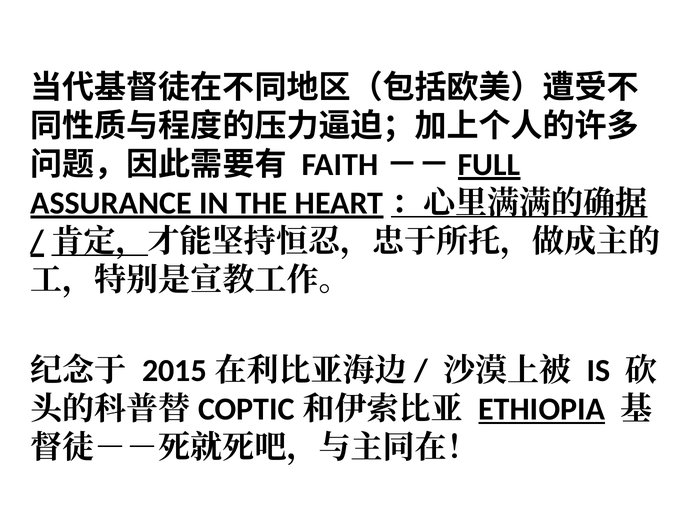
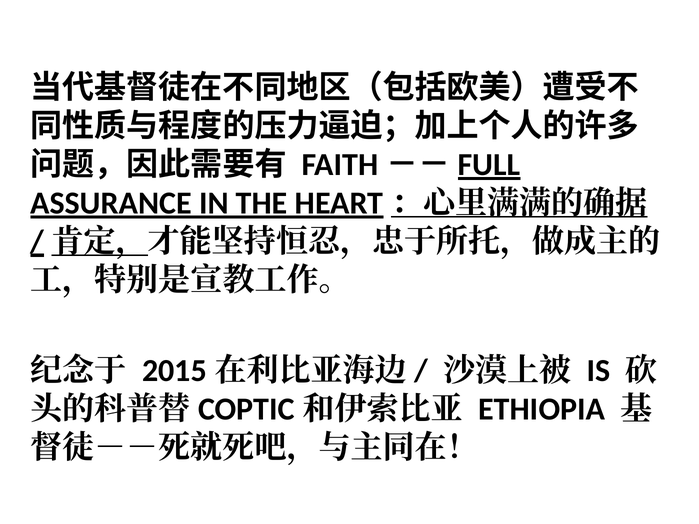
ETHIOPIA underline: present -> none (542, 409)
